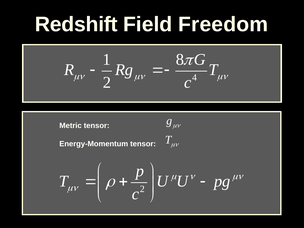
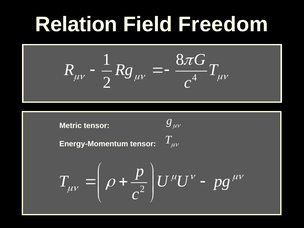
Redshift: Redshift -> Relation (76, 24)
